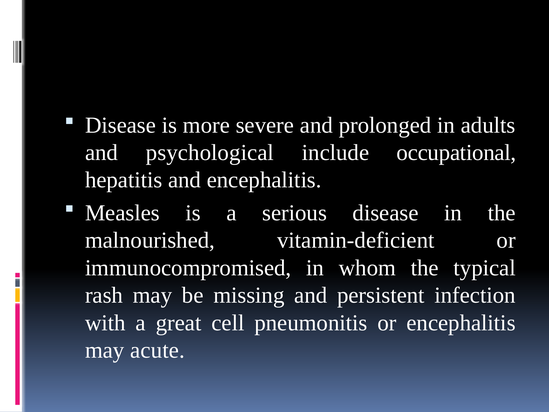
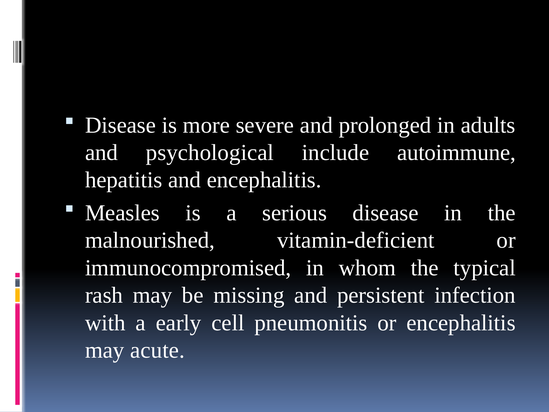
occupational: occupational -> autoimmune (456, 153)
great: great -> early (179, 323)
